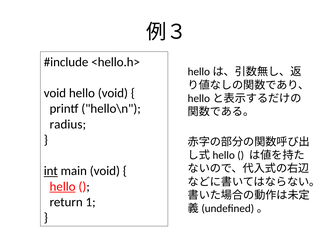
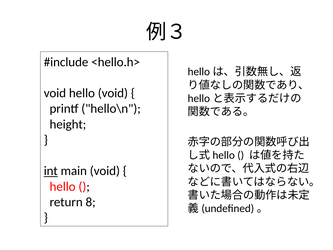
radius: radius -> height (68, 124)
hello underline: present -> none (63, 186)
1: 1 -> 8 (91, 202)
